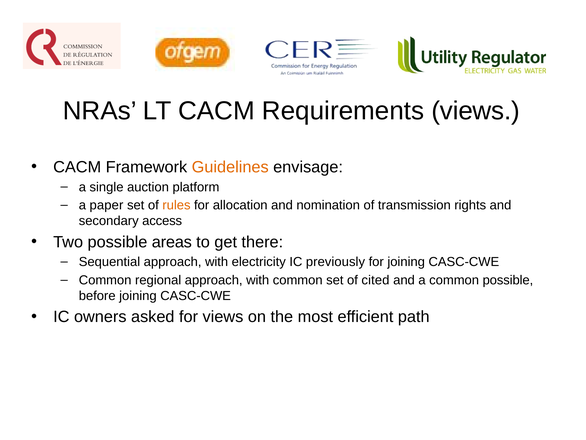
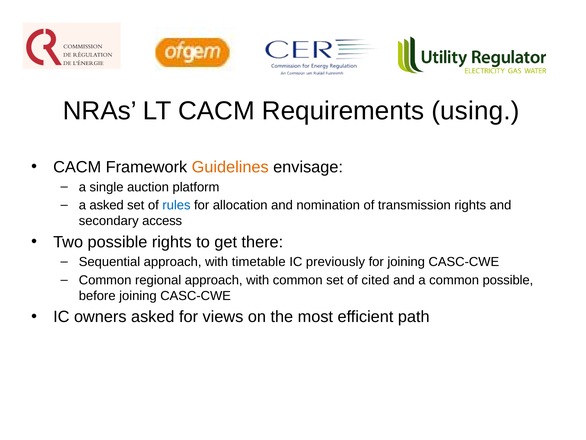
Requirements views: views -> using (475, 111)
a paper: paper -> asked (107, 205)
rules colour: orange -> blue (176, 205)
possible areas: areas -> rights (172, 242)
electricity: electricity -> timetable (259, 262)
